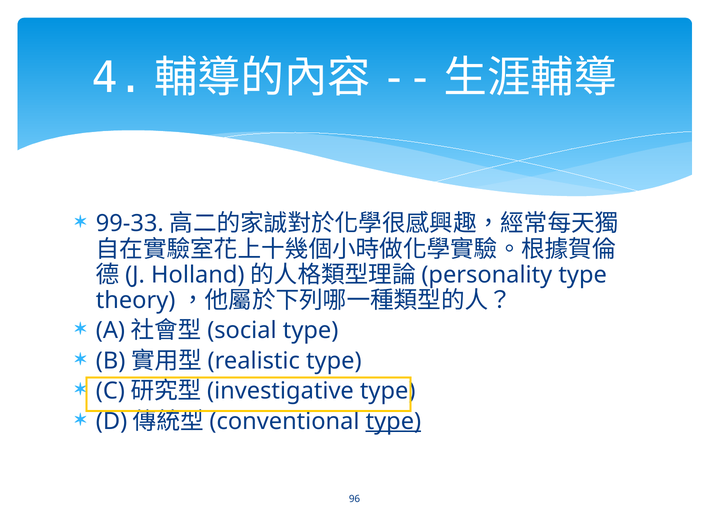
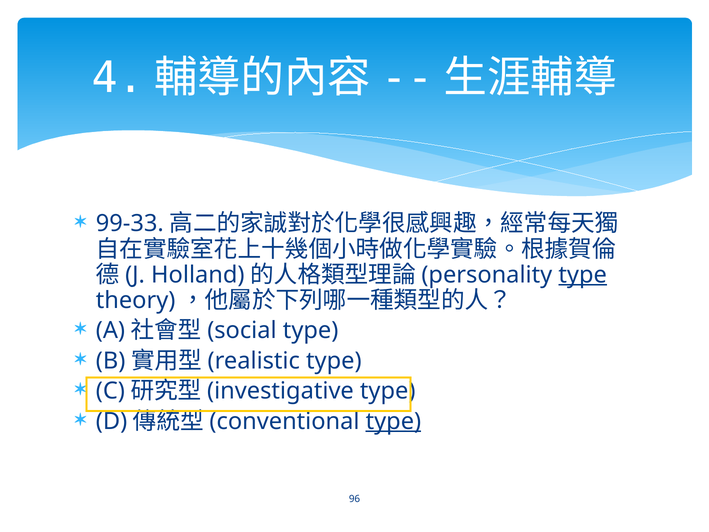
type underline: none -> present (583, 275)
